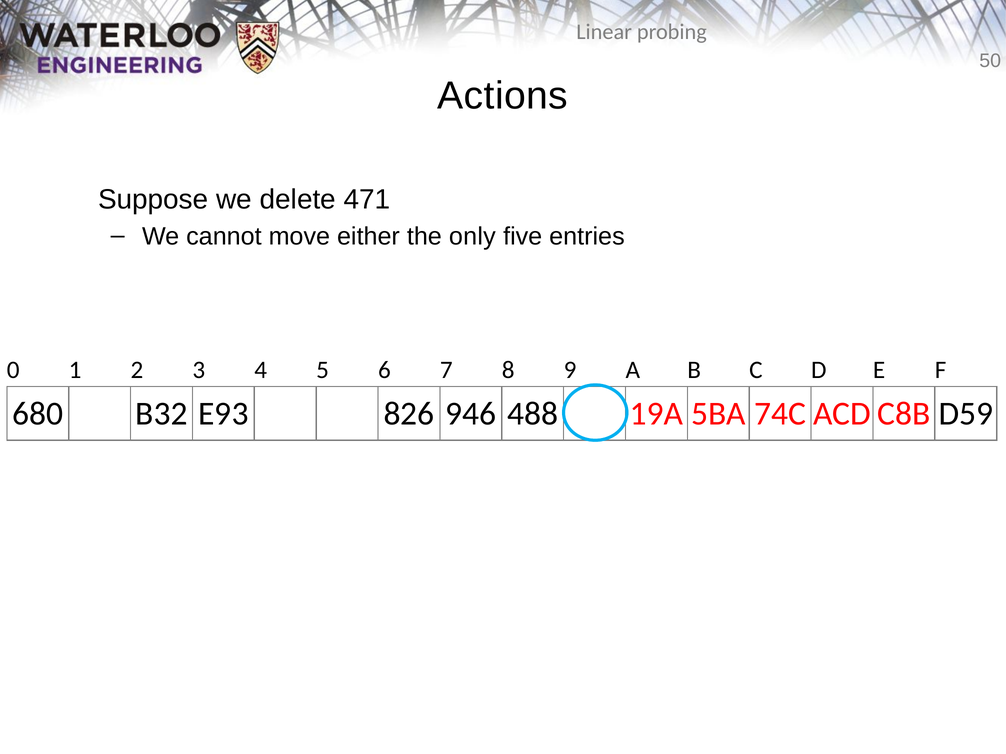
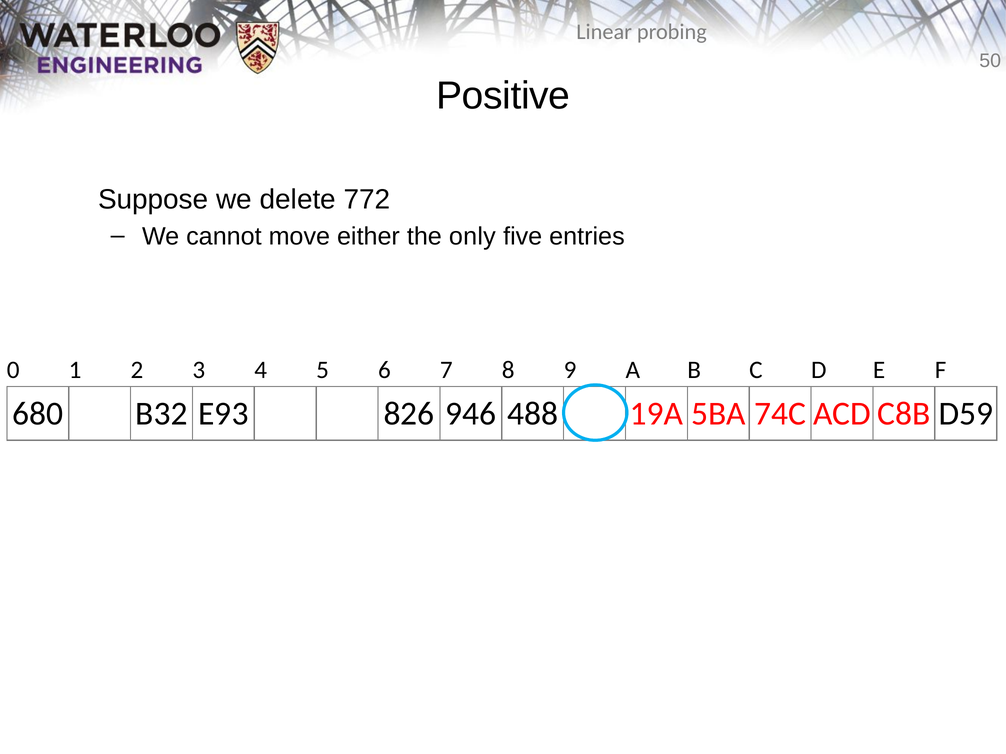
Actions: Actions -> Positive (503, 96)
471: 471 -> 772 (367, 200)
